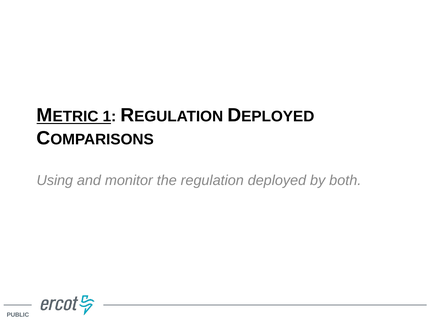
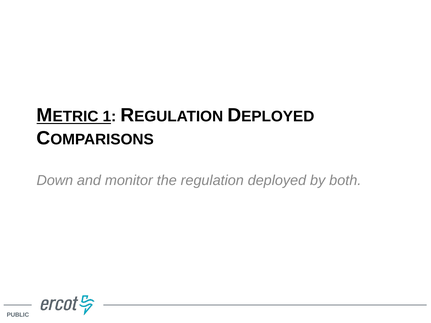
Using: Using -> Down (55, 181)
